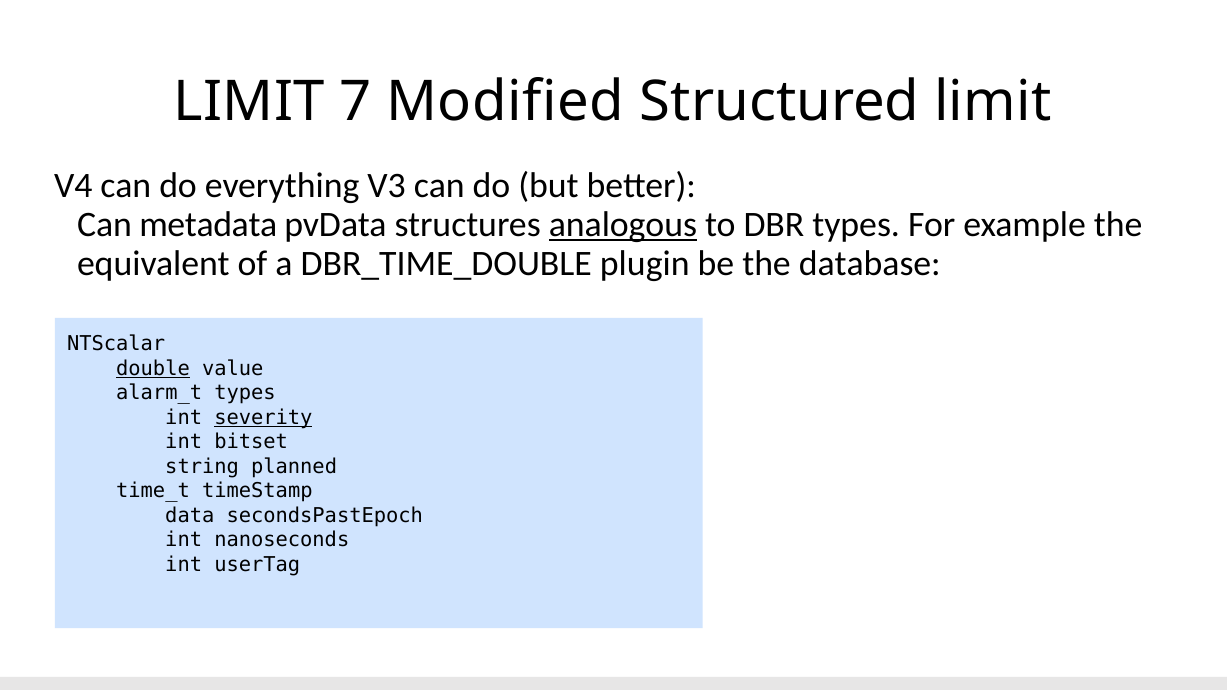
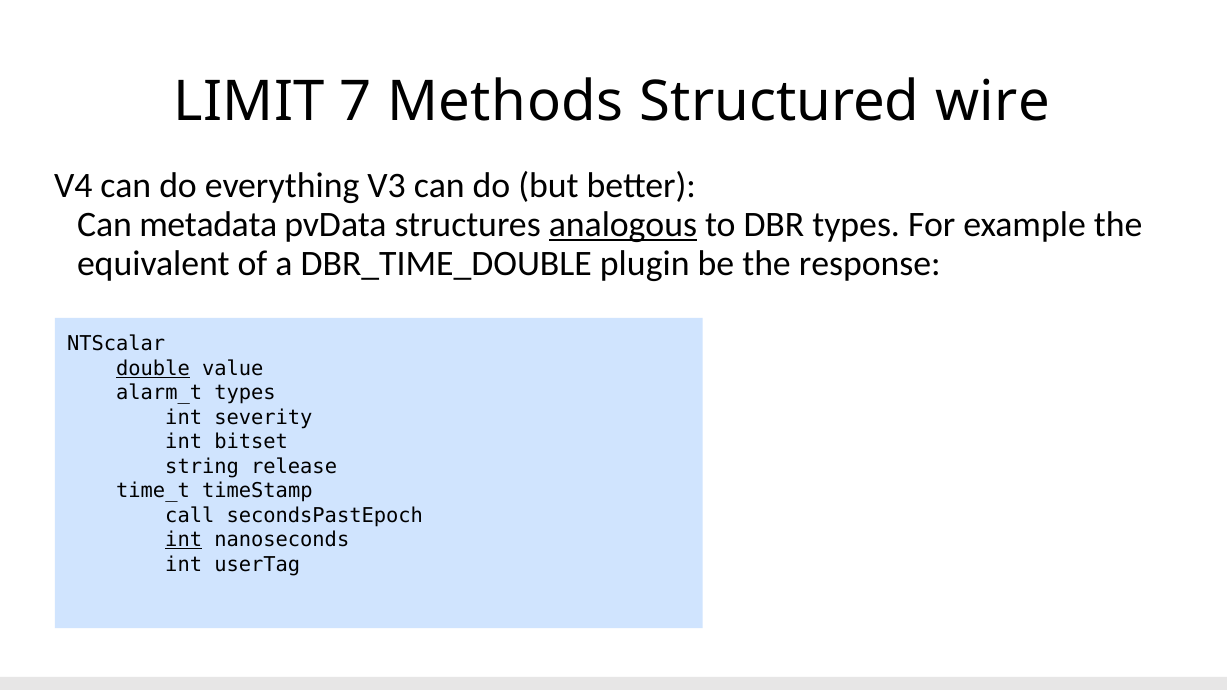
Modified: Modified -> Methods (505, 102)
Structured limit: limit -> wire (993, 102)
database: database -> response (870, 263)
severity underline: present -> none (263, 418)
planned: planned -> release (294, 467)
data: data -> call (190, 516)
int underline: none -> present (184, 540)
